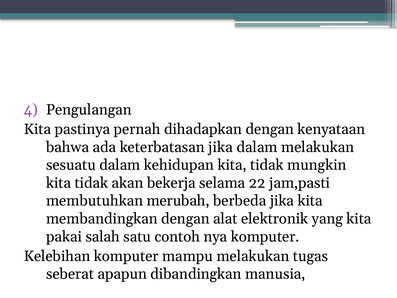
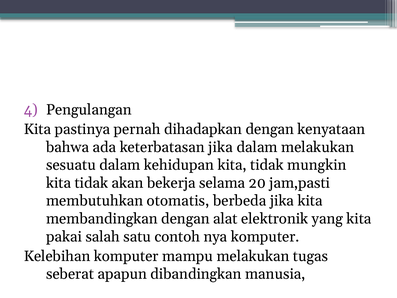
22: 22 -> 20 (257, 183)
merubah: merubah -> otomatis (178, 201)
